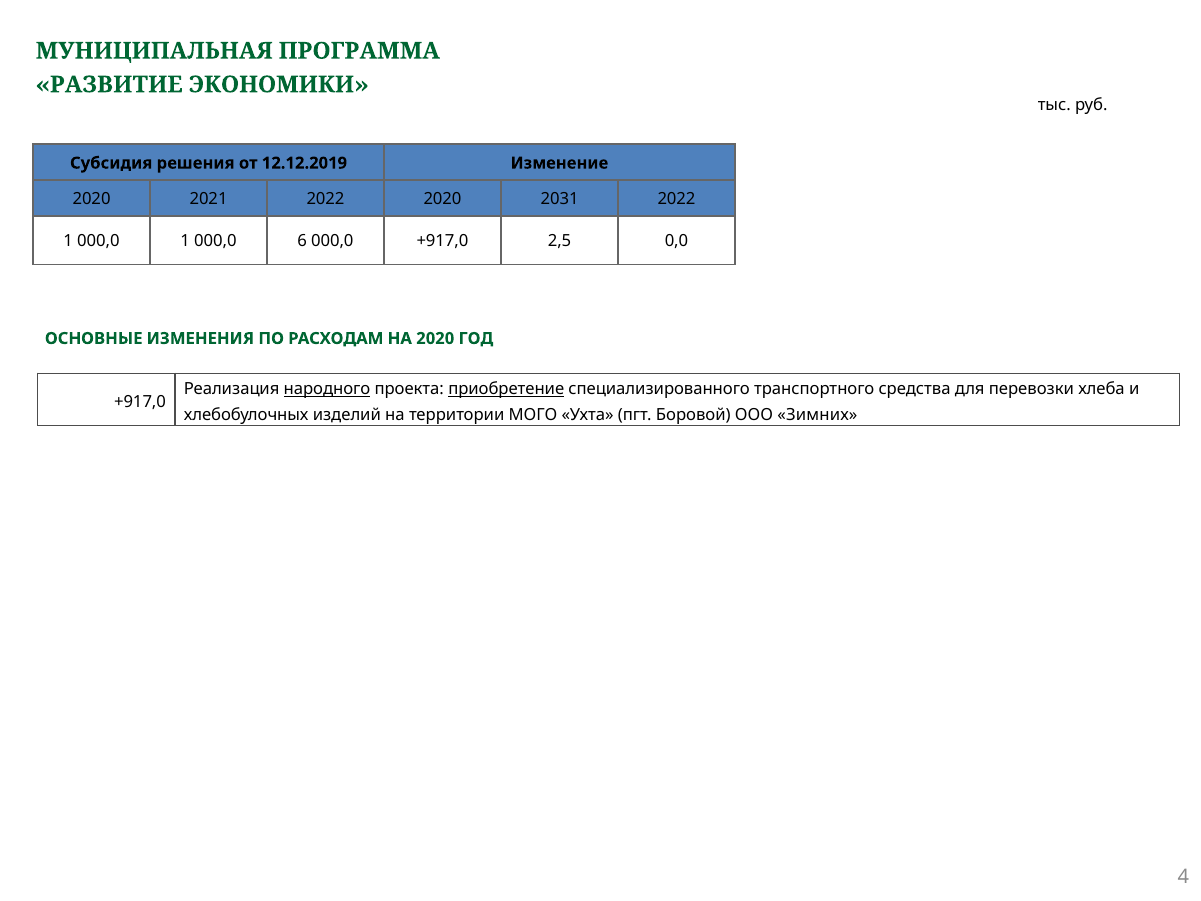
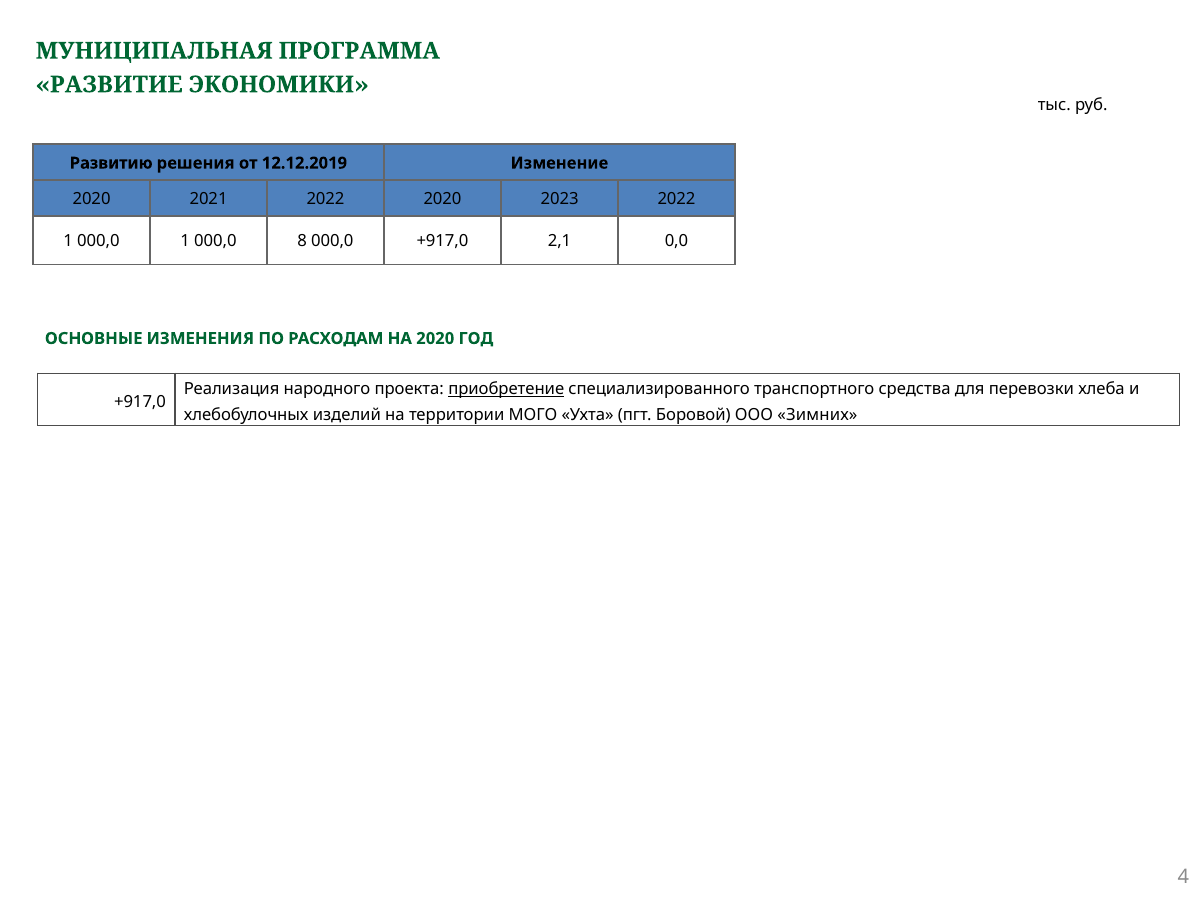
Субсидия: Субсидия -> Развитию (111, 163)
2031: 2031 -> 2023 (560, 199)
6: 6 -> 8 (302, 241)
2,5: 2,5 -> 2,1 (559, 241)
народного underline: present -> none (327, 389)
